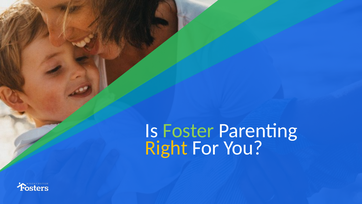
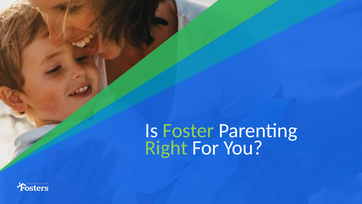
Right colour: yellow -> light green (166, 148)
